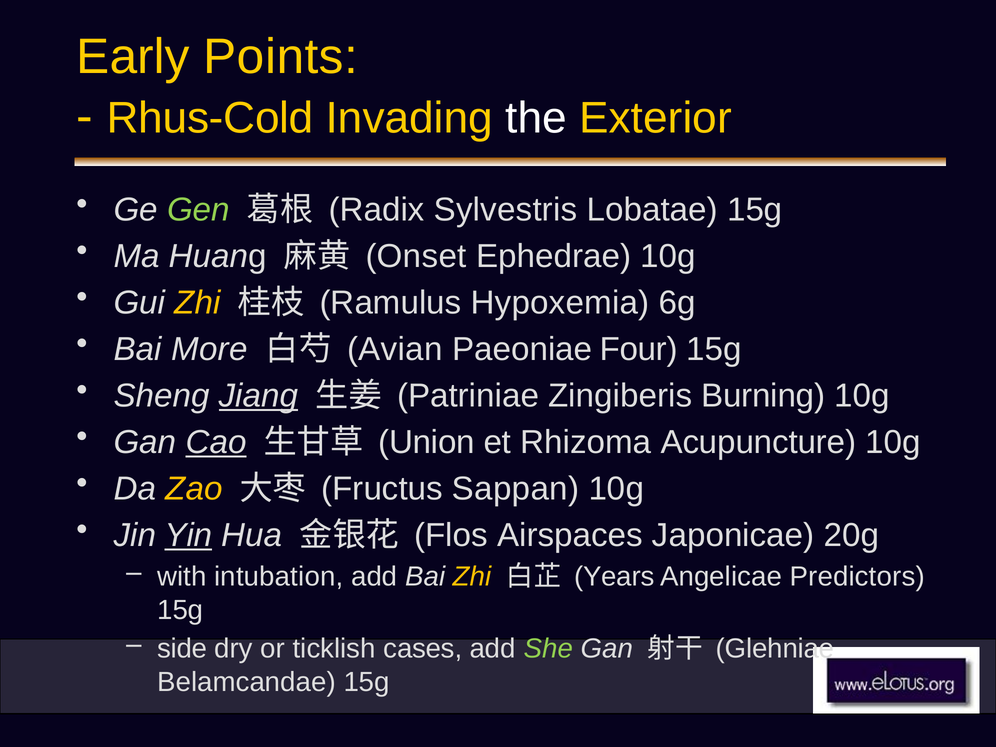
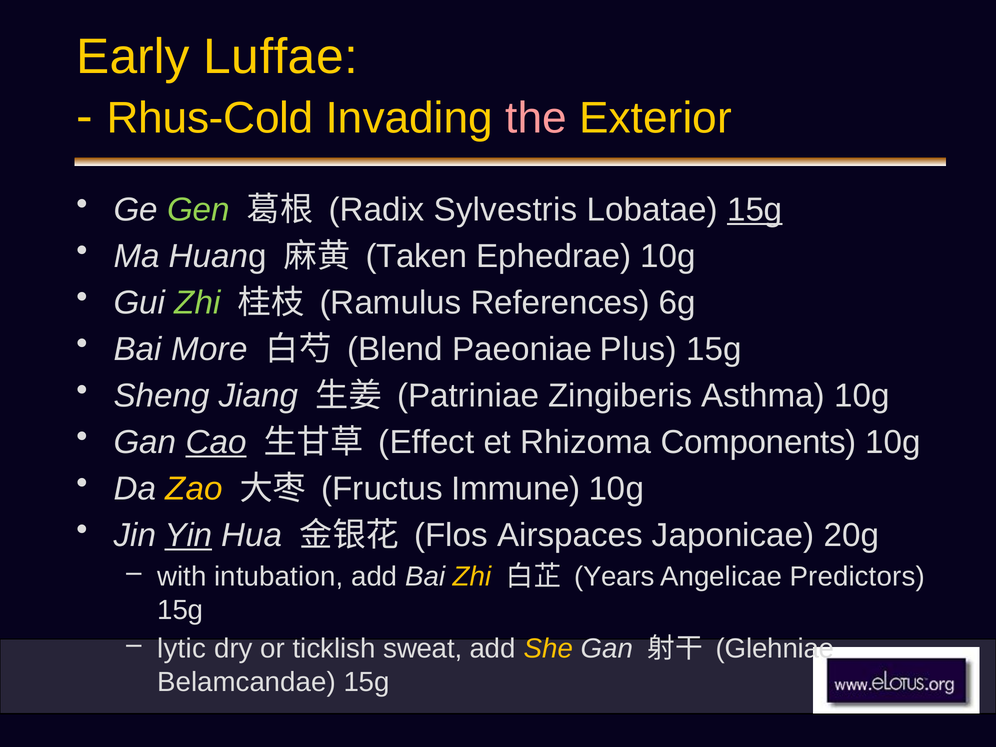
Points: Points -> Luffae (281, 57)
the colour: white -> pink (536, 118)
15g underline: none -> present (755, 210)
Onset: Onset -> Taken (416, 256)
Zhi colour: yellow -> light green (198, 303)
Hypoxemia: Hypoxemia -> References (560, 303)
Avian: Avian -> Blend (395, 349)
Four: Four -> Plus (638, 349)
Jiang underline: present -> none (258, 396)
Burning: Burning -> Asthma (763, 396)
Union: Union -> Effect (426, 442)
Acupuncture: Acupuncture -> Components (758, 442)
Sappan: Sappan -> Immune (516, 489)
side: side -> lytic (182, 649)
cases: cases -> sweat (423, 649)
She colour: light green -> yellow (548, 649)
